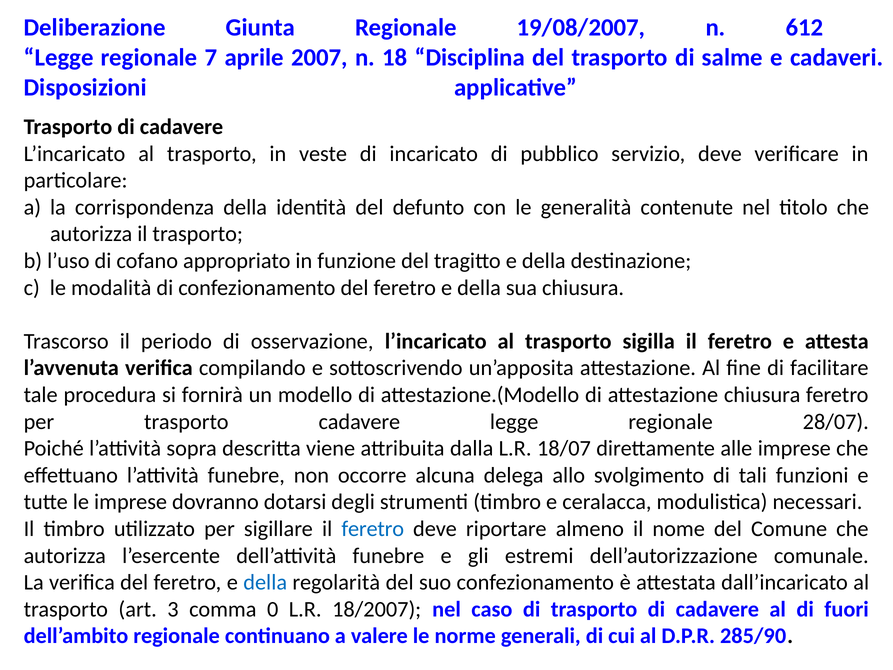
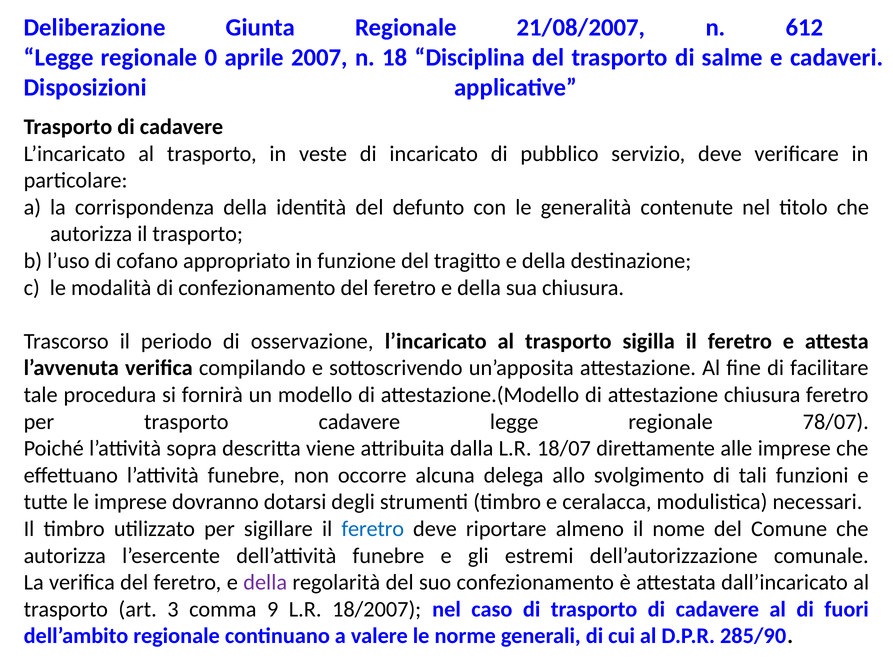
19/08/2007: 19/08/2007 -> 21/08/2007 (581, 28)
7: 7 -> 0 (211, 58)
28/07: 28/07 -> 78/07 (836, 422)
della colour: blue -> purple (265, 582)
0: 0 -> 9 (273, 609)
